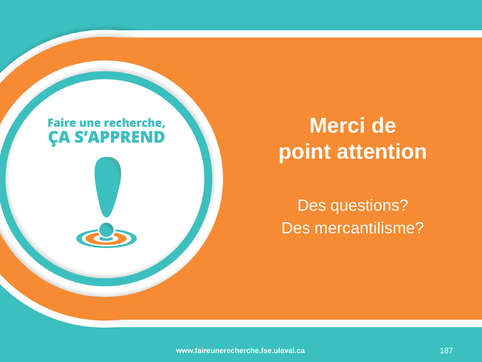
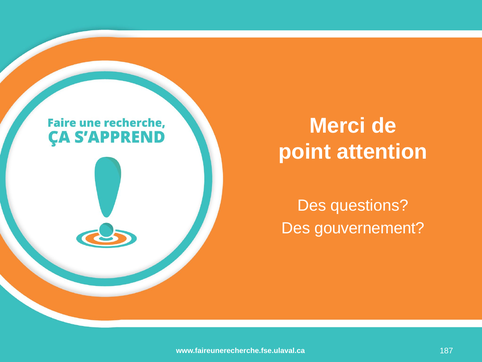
mercantilisme: mercantilisme -> gouvernement (370, 228)
